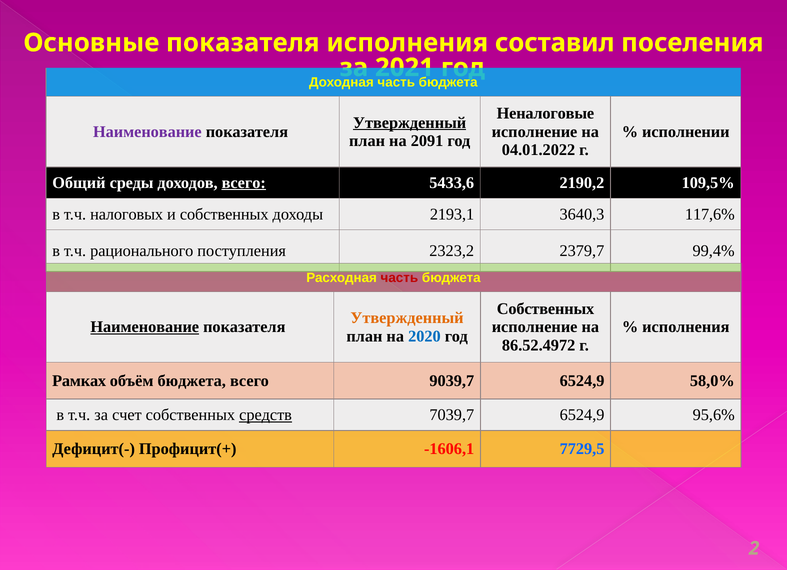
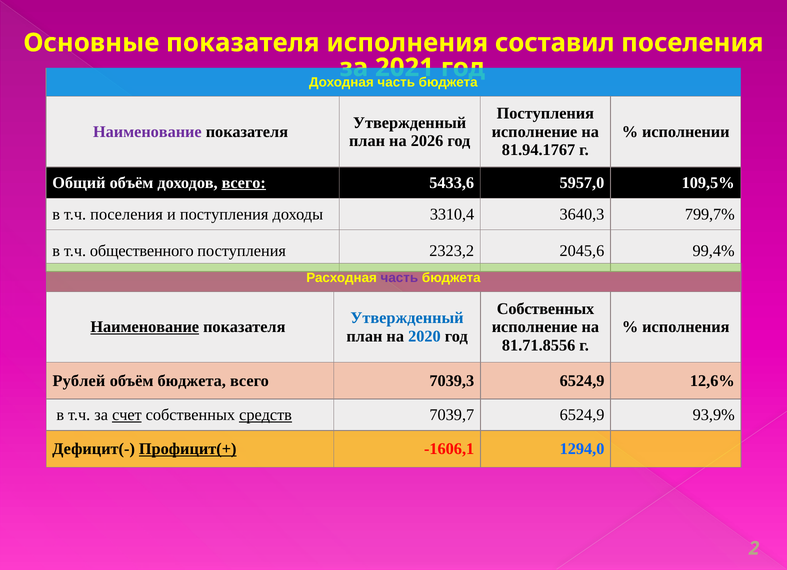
Неналоговые: Неналоговые -> Поступления (545, 114)
Утвержденный underline: present -> none (410, 123)
2091: 2091 -> 2026 (427, 141)
04.01.2022: 04.01.2022 -> 81.94.1767 (539, 150)
Общий среды: среды -> объём (132, 183)
2190,2: 2190,2 -> 5957,0 (582, 183)
т.ч налоговых: налоговых -> поселения (127, 214)
и собственных: собственных -> поступления (224, 214)
2193,1: 2193,1 -> 3310,4 (452, 214)
117,6%: 117,6% -> 799,7% (710, 214)
рационального: рационального -> общественного (142, 251)
2379,7: 2379,7 -> 2045,6 (582, 251)
часть colour: red -> purple (399, 278)
Утвержденный colour: orange -> blue (407, 318)
86.52.4972: 86.52.4972 -> 81.71.8556 (539, 345)
Рамках: Рамках -> Рублей (79, 381)
9039,7: 9039,7 -> 7039,3 (452, 381)
58,0%: 58,0% -> 12,6% (712, 381)
счет underline: none -> present (127, 415)
95,6%: 95,6% -> 93,9% (714, 415)
Профицит(+ underline: none -> present (188, 449)
7729,5: 7729,5 -> 1294,0 (582, 449)
